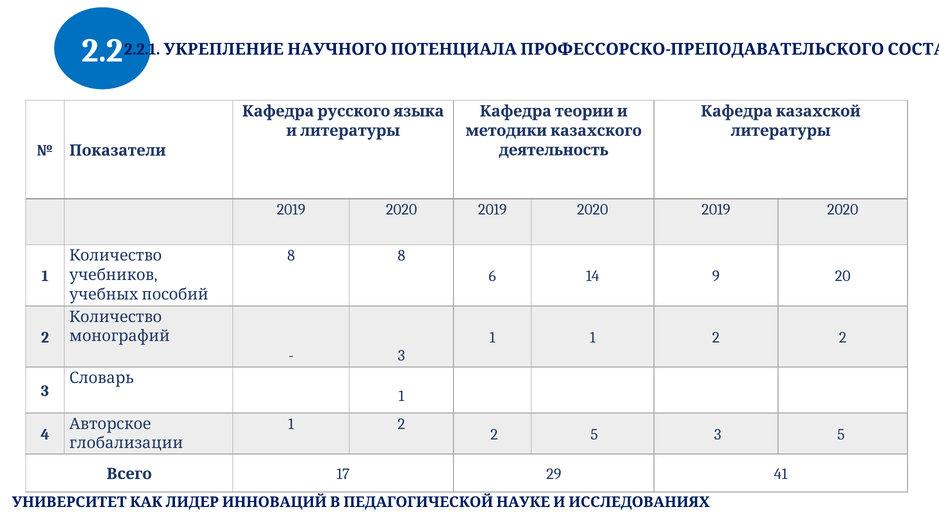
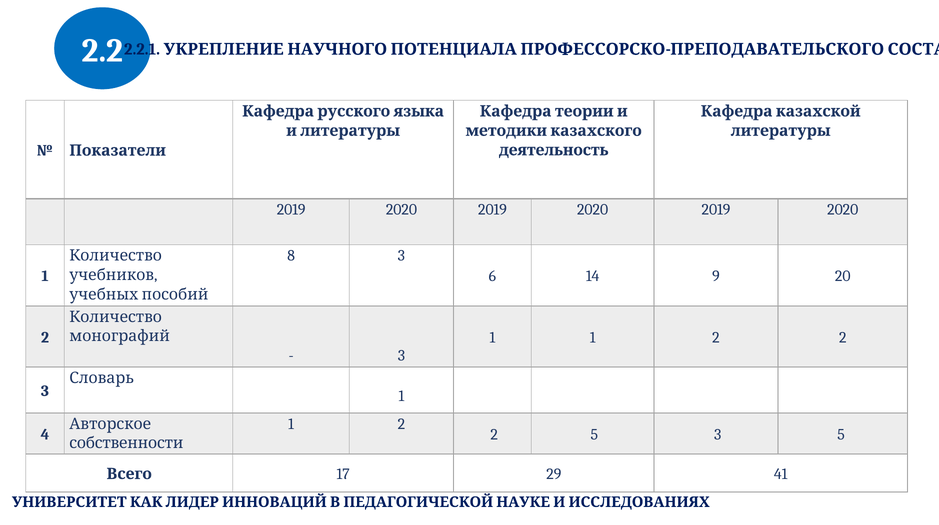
8 8: 8 -> 3 (401, 256)
глобализации: глобализации -> собственности (126, 443)
